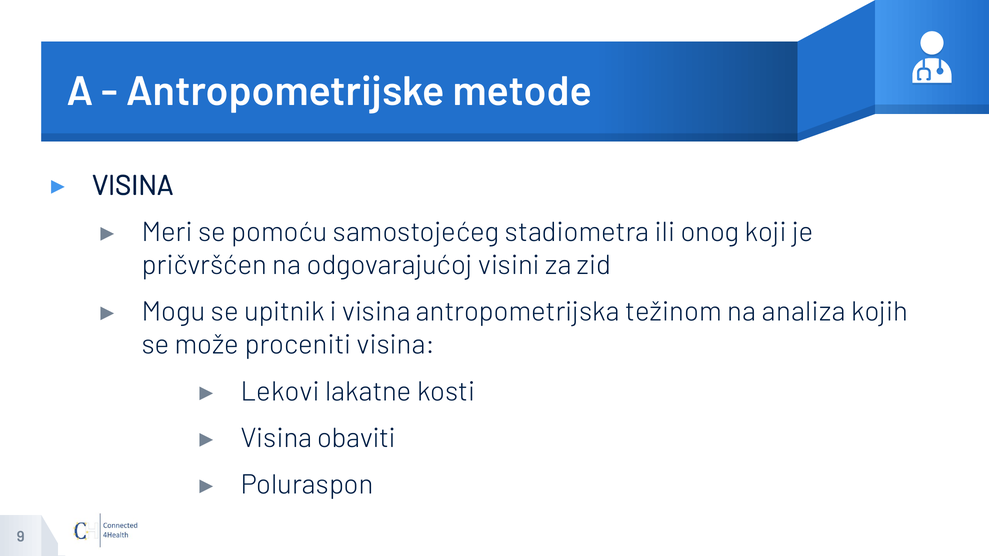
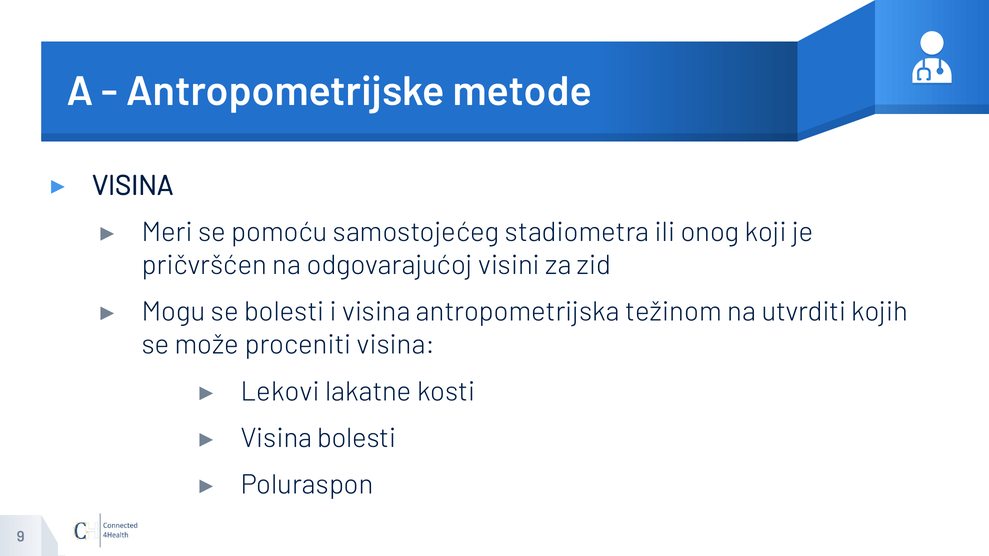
se upitnik: upitnik -> bolesti (284, 312)
analiza: analiza -> utvrditi (804, 312)
Visina obaviti: obaviti -> bolesti (357, 438)
